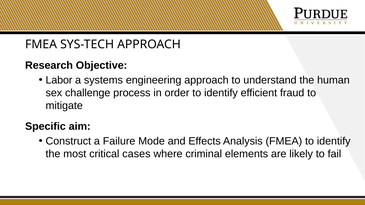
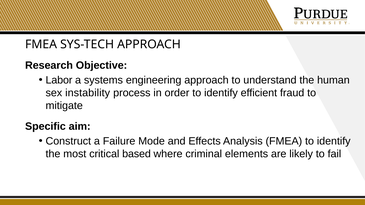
challenge: challenge -> instability (88, 93)
cases: cases -> based (137, 154)
